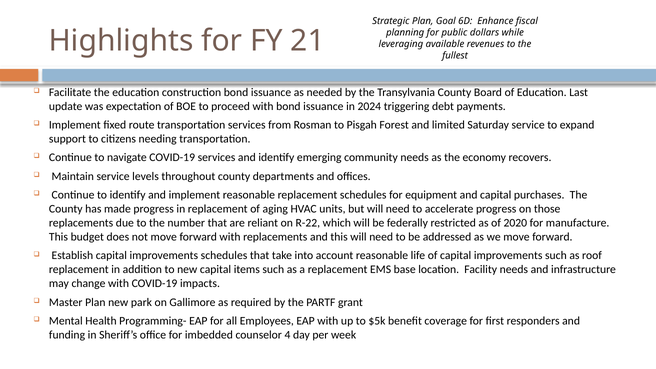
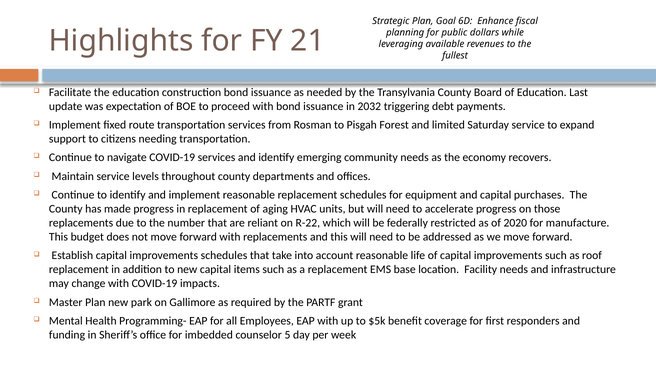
2024: 2024 -> 2032 (369, 106)
4: 4 -> 5 (288, 335)
